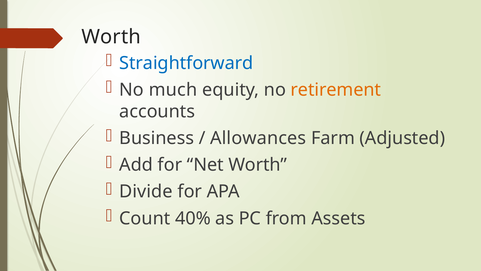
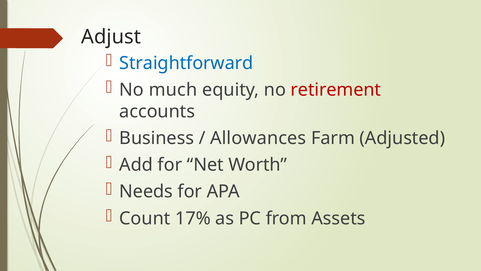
Worth: Worth -> Adjust (111, 37)
retirement colour: orange -> red (336, 90)
Divide: Divide -> Needs (146, 191)
40%: 40% -> 17% (193, 218)
